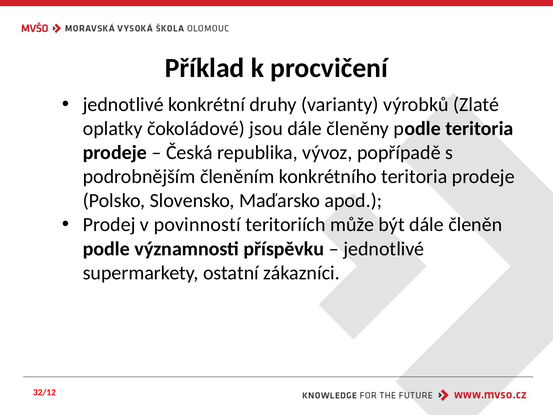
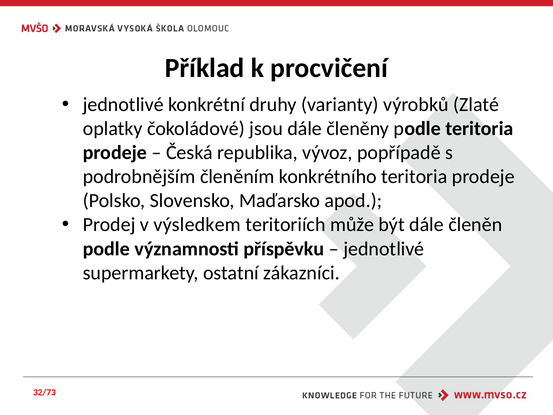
povinností: povinností -> výsledkem (197, 225)
32/12: 32/12 -> 32/73 (44, 392)
